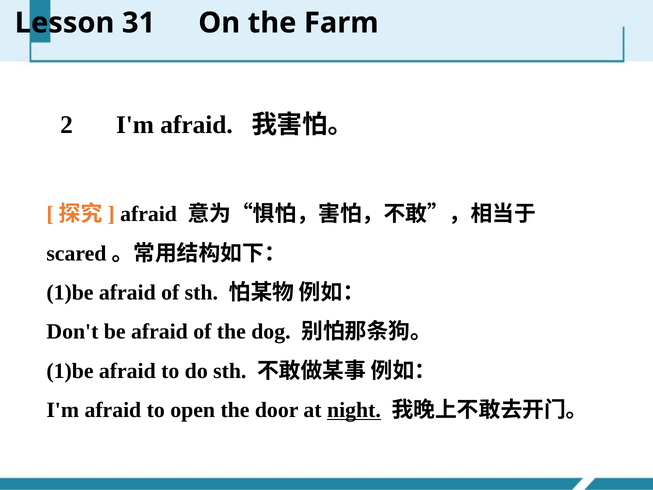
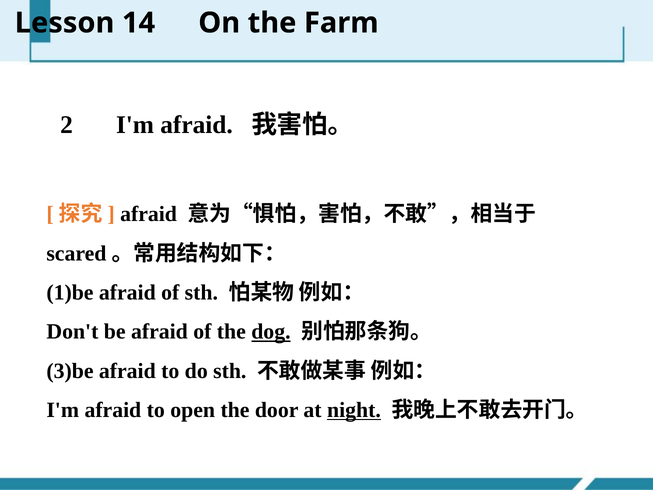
31: 31 -> 14 (139, 23)
dog underline: none -> present (271, 332)
1)be: 1)be -> 3)be (70, 371)
